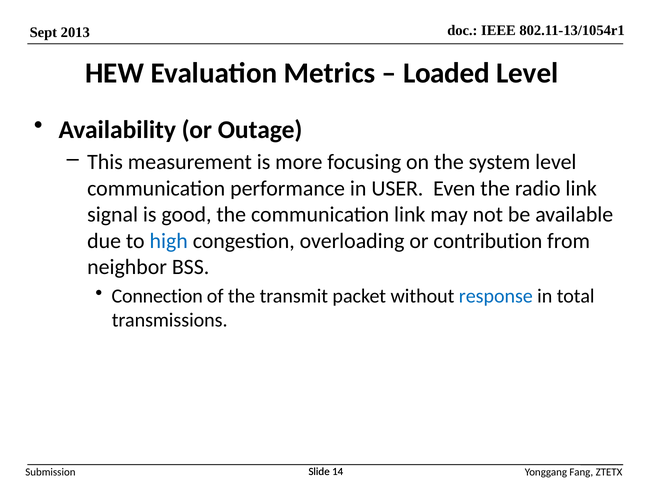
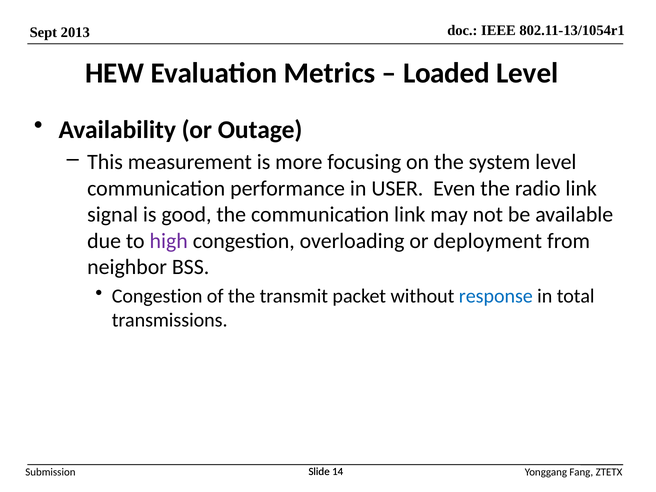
high colour: blue -> purple (169, 241)
contribution: contribution -> deployment (488, 241)
Connection: Connection -> Congestion (157, 296)
